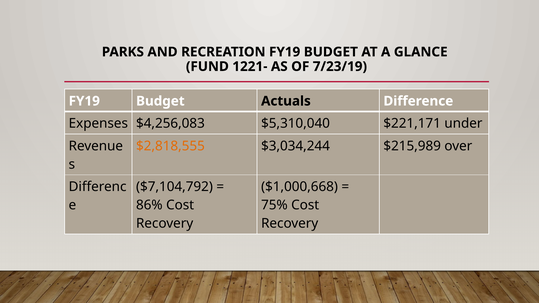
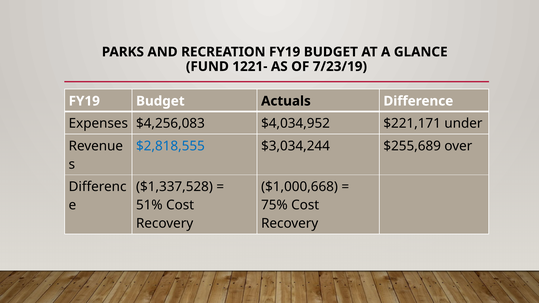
$5,310,040: $5,310,040 -> $4,034,952 (296, 124)
$2,818,555 colour: orange -> blue (170, 146)
$215,989: $215,989 -> $255,689 (412, 146)
$7,104,792: $7,104,792 -> $1,337,528 (174, 187)
86%: 86% -> 51% (149, 205)
